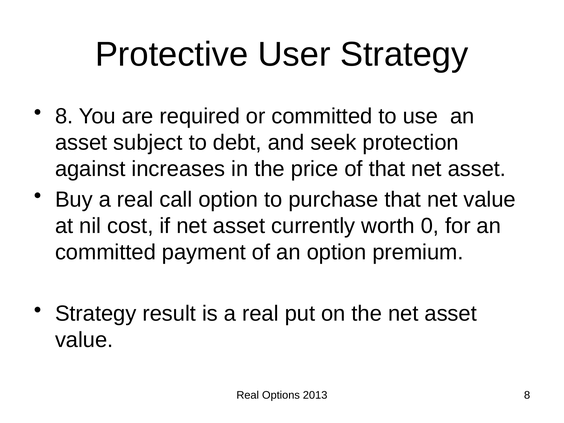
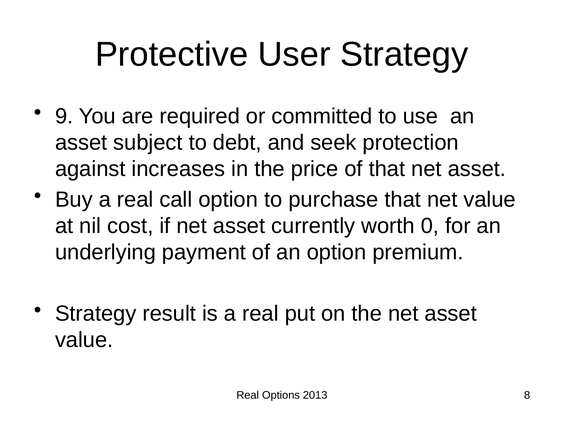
8: 8 -> 9 (64, 116)
committed: committed -> underlying (106, 252)
